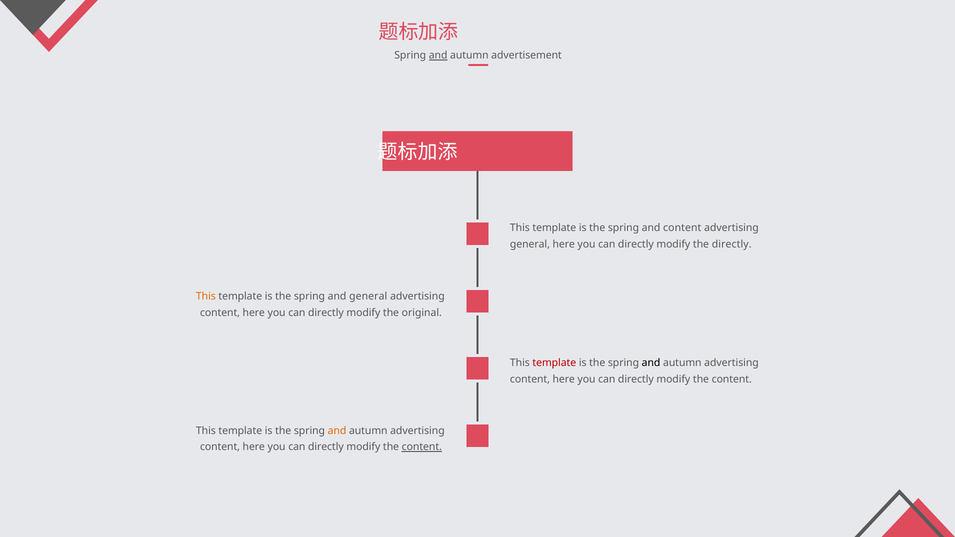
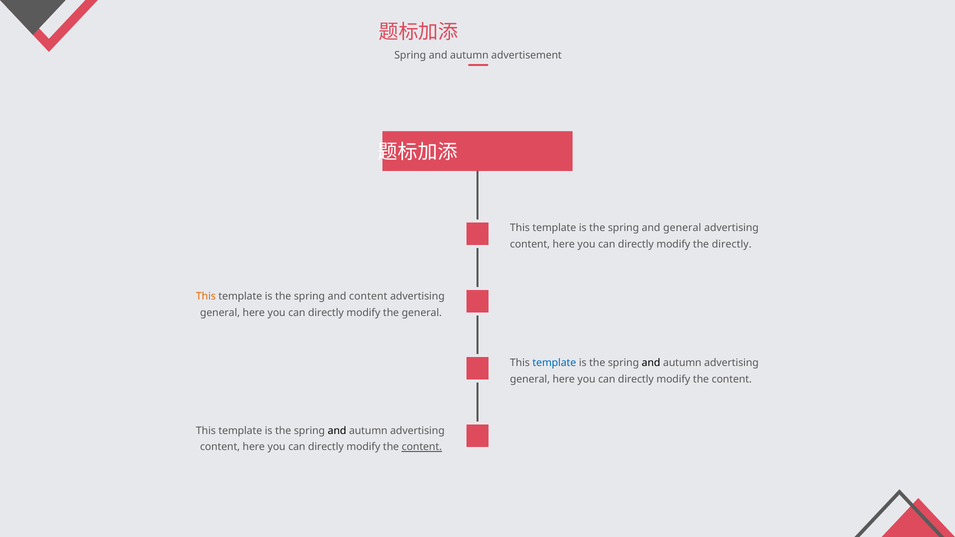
and underline: present -> none (438, 56)
and content: content -> general (682, 228)
general: general -> content (530, 244)
and general: general -> content (368, 296)
content: content -> general (220, 313)
the original: original -> general (422, 313)
template colour: red -> blue (554, 363)
content: content -> general (530, 379)
and colour: orange -> black (337, 431)
